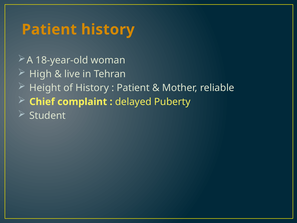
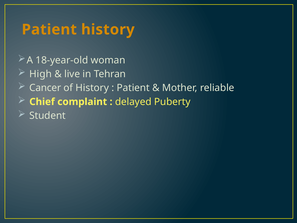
Height: Height -> Cancer (45, 88)
